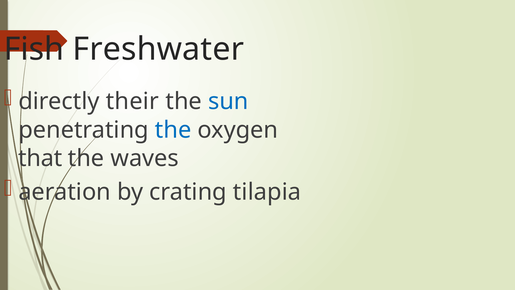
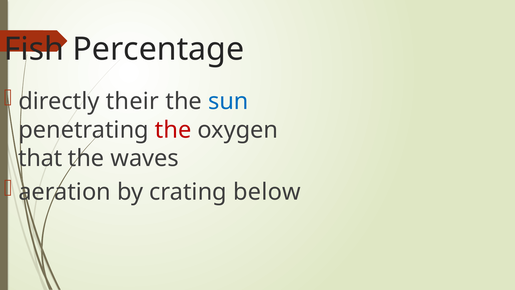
Freshwater: Freshwater -> Percentage (158, 49)
the colour: blue -> red (173, 130)
tilapia: tilapia -> below (267, 192)
